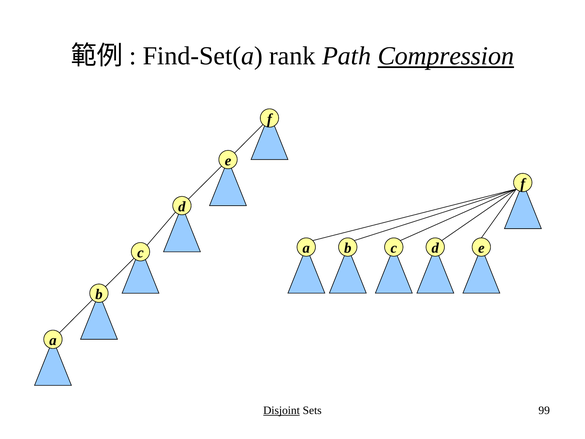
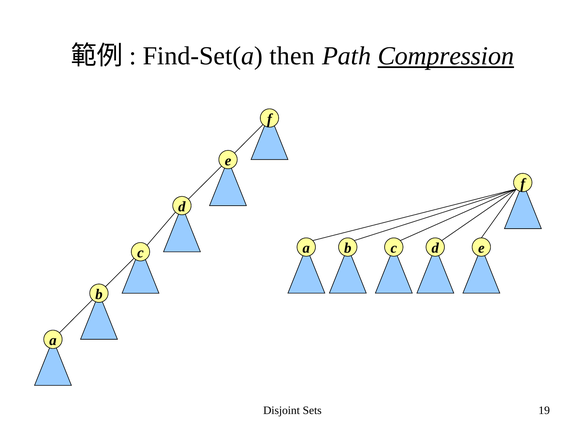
rank: rank -> then (292, 56)
Disjoint underline: present -> none (282, 410)
99: 99 -> 19 (544, 410)
